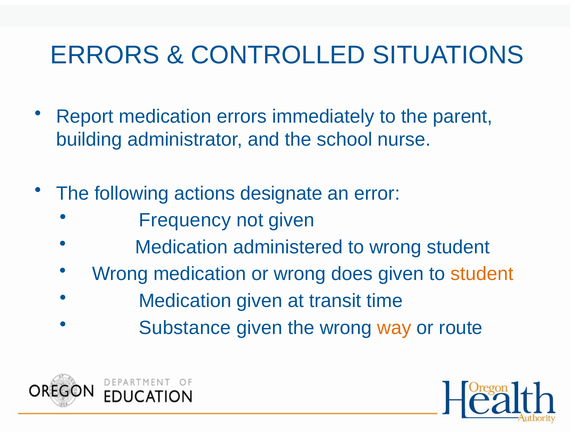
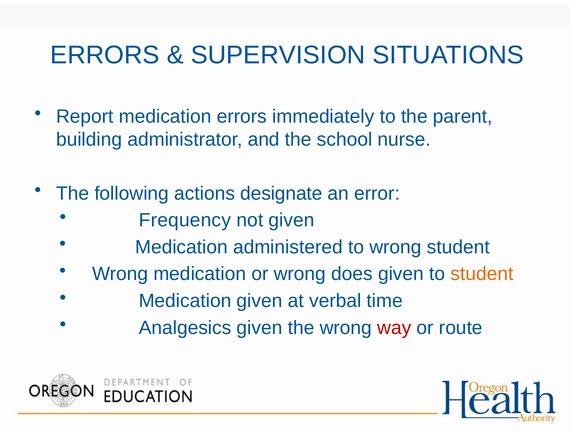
CONTROLLED: CONTROLLED -> SUPERVISION (278, 55)
transit: transit -> verbal (335, 300)
Substance: Substance -> Analgesics (185, 327)
way colour: orange -> red (394, 327)
